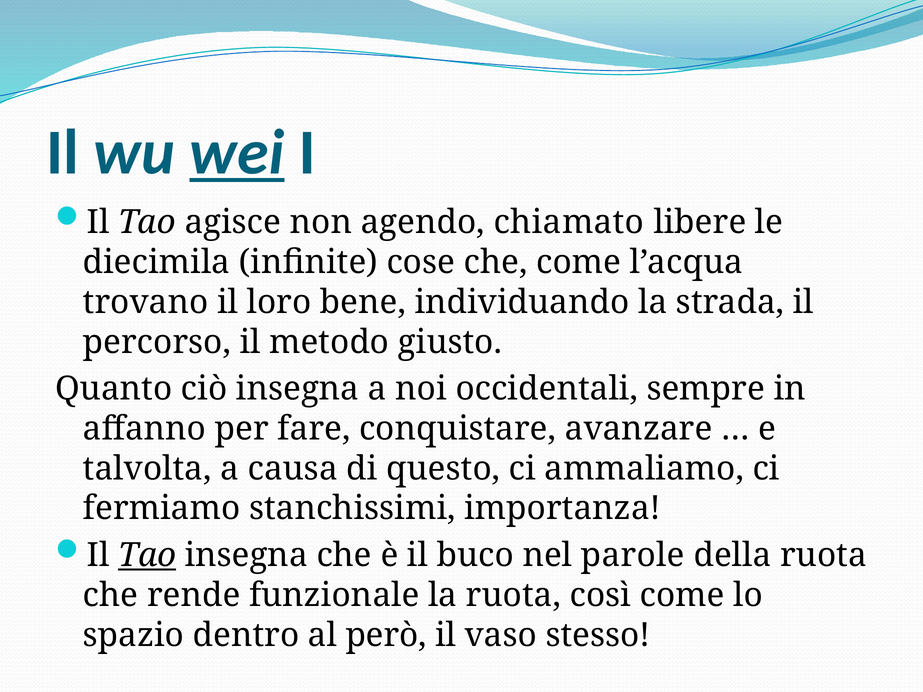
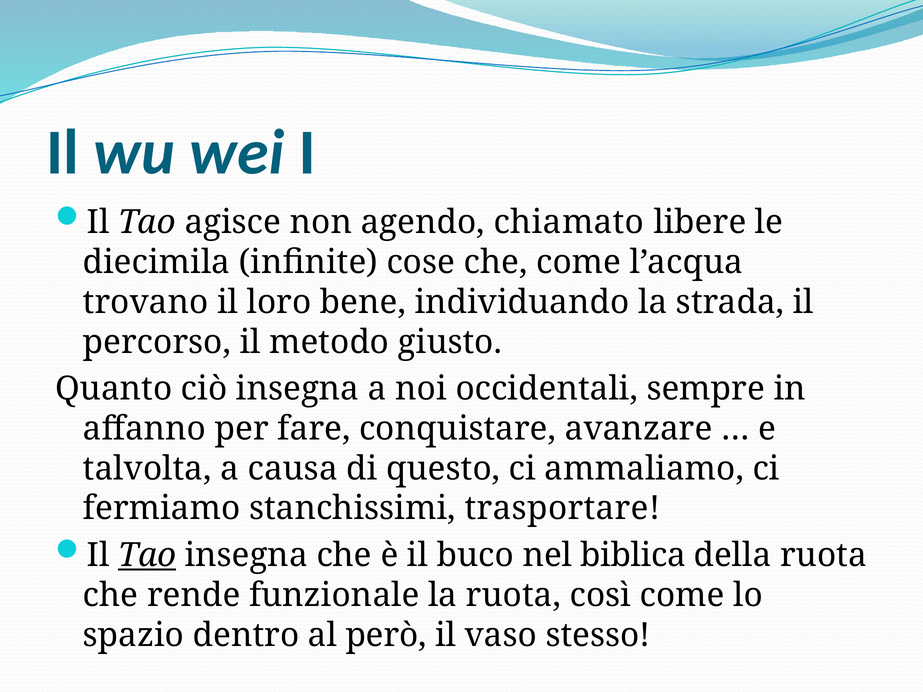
wei underline: present -> none (237, 152)
importanza: importanza -> trasportare (562, 509)
parole: parole -> biblica (633, 555)
